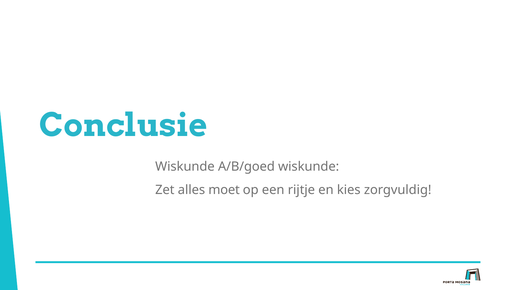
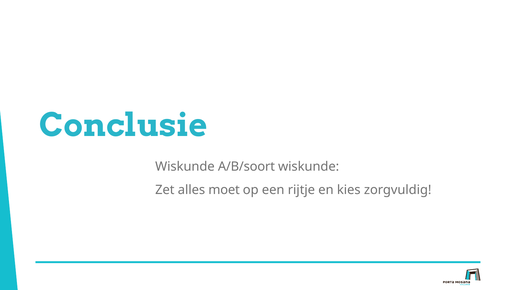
A/B/goed: A/B/goed -> A/B/soort (246, 167)
